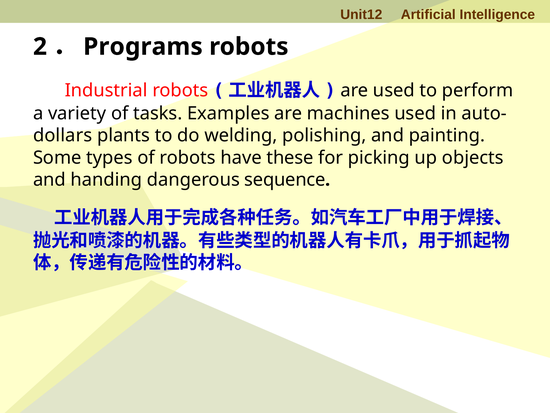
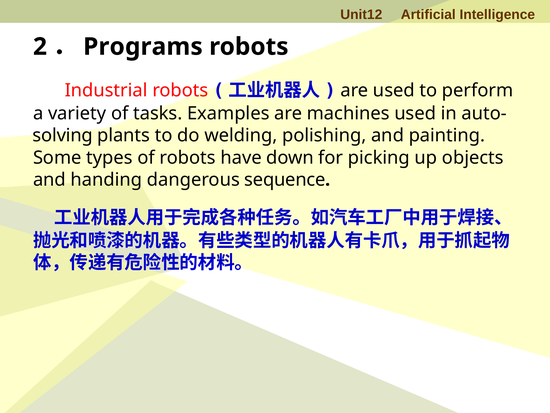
dollars: dollars -> solving (63, 135)
these: these -> down (290, 157)
